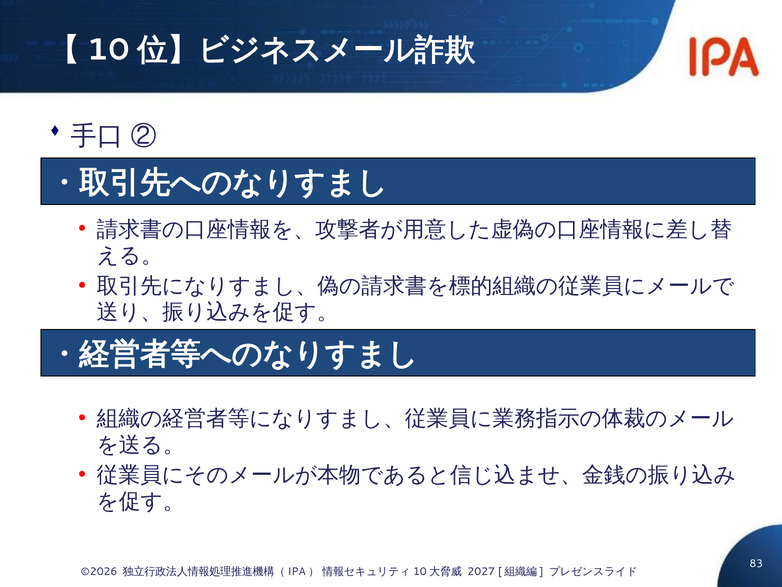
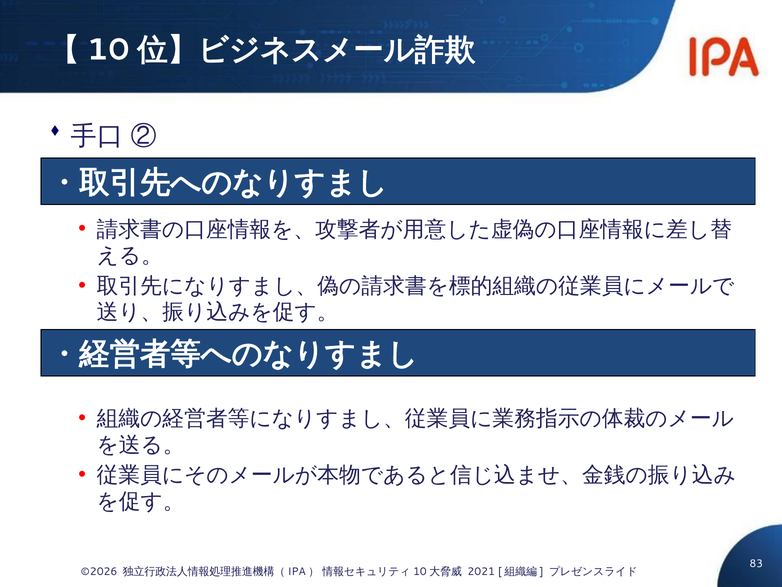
2027: 2027 -> 2021 (481, 571)
